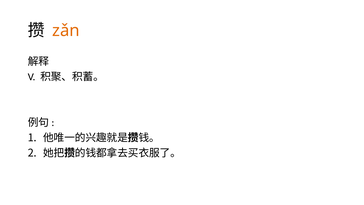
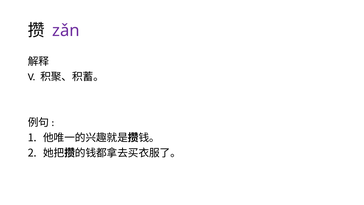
zǎn colour: orange -> purple (66, 31)
